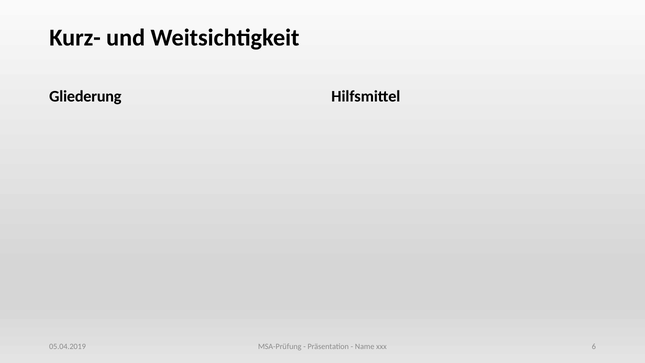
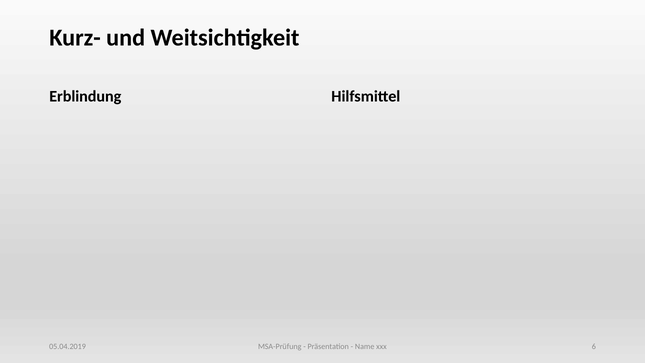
Gliederung: Gliederung -> Erblindung (85, 96)
